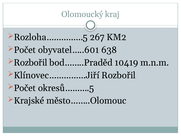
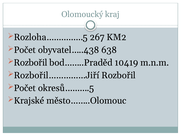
obyvatel…..601: obyvatel…..601 -> obyvatel…..438 (69, 50)
Klínovec……………Jiří: Klínovec……………Jiří -> Rozbořil……………Jiří (57, 75)
